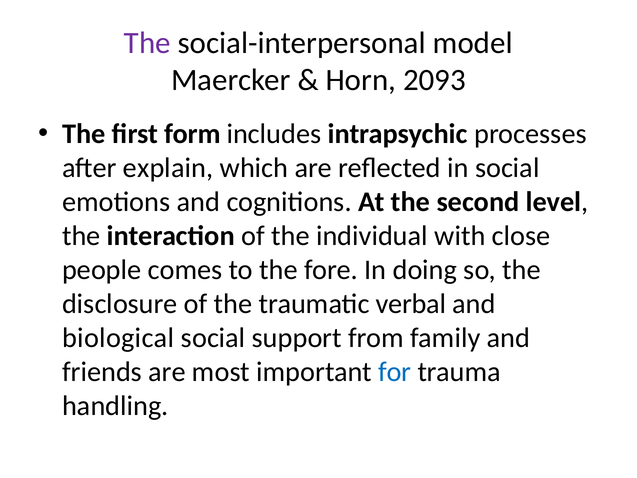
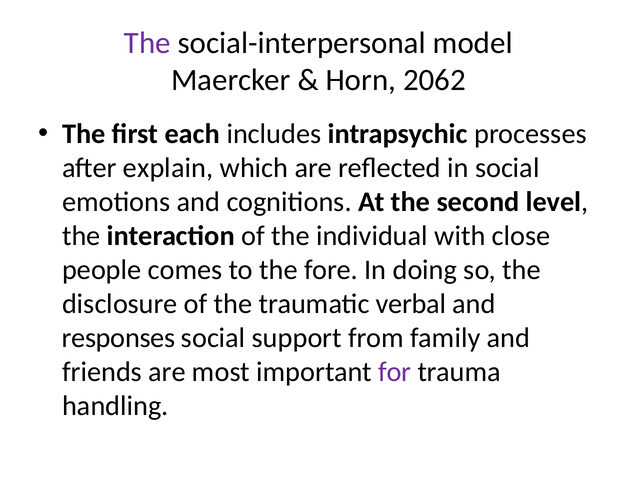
2093: 2093 -> 2062 (434, 80)
form: form -> each (192, 134)
biological: biological -> responses (118, 338)
for colour: blue -> purple (395, 372)
